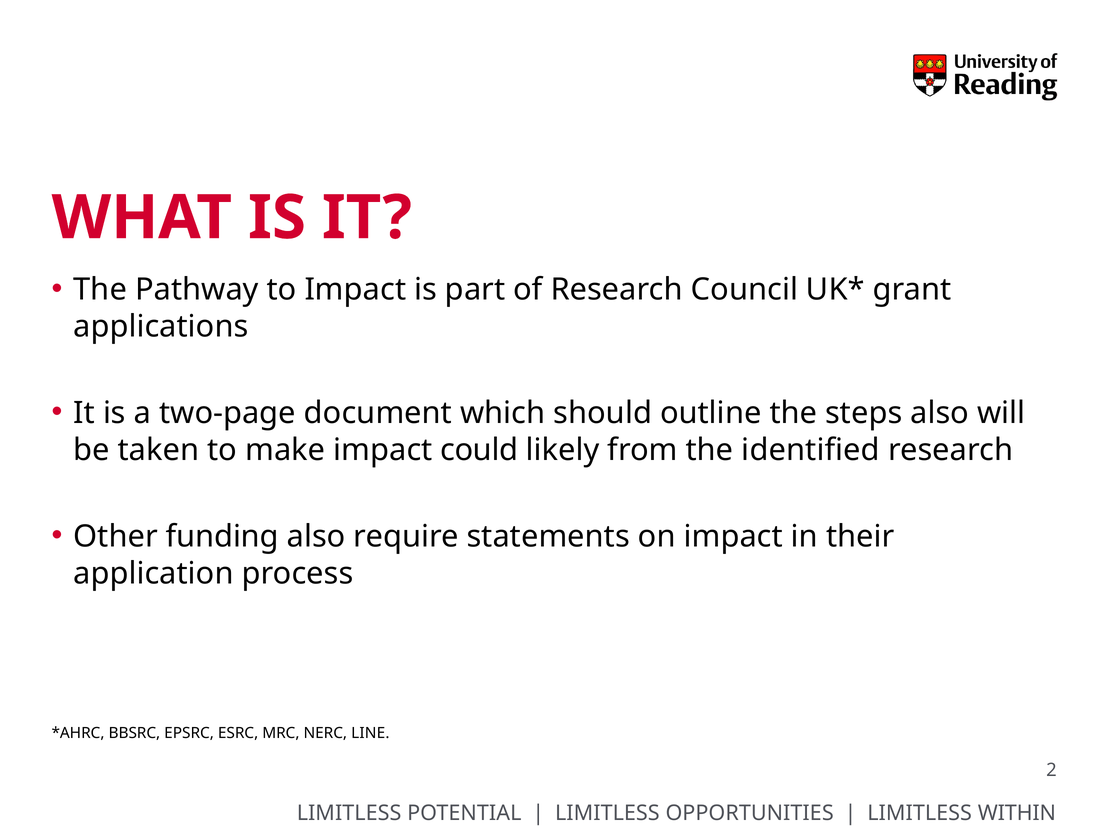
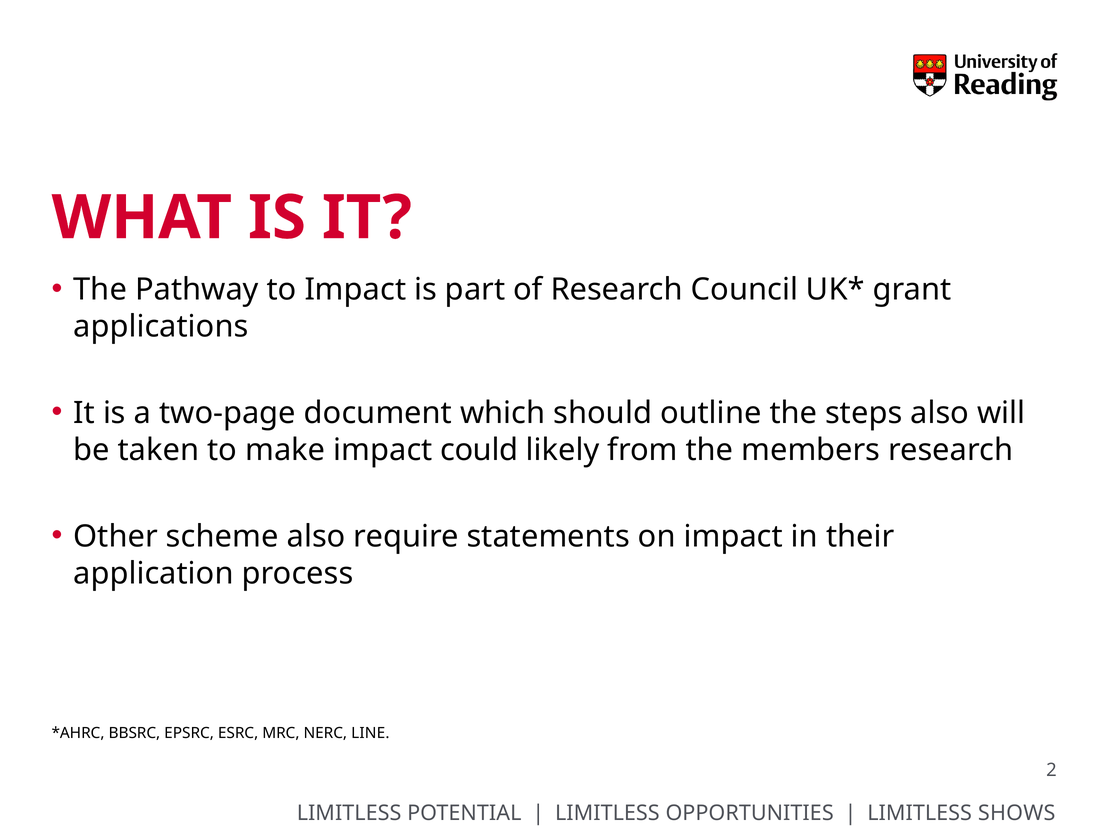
identified: identified -> members (811, 450)
funding: funding -> scheme (222, 536)
WITHIN: WITHIN -> SHOWS (1017, 813)
